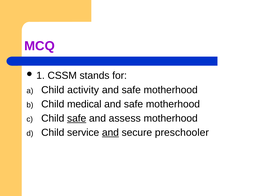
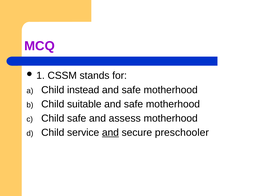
activity: activity -> instead (83, 90)
medical: medical -> suitable (84, 104)
safe underline: present -> none (77, 118)
